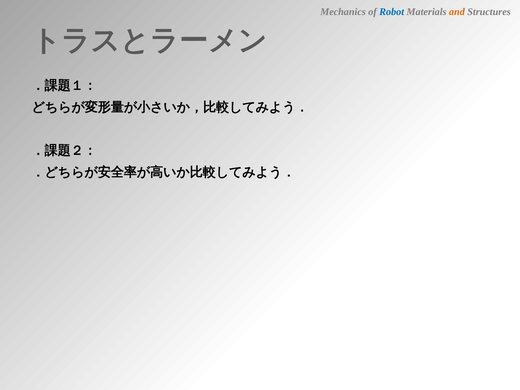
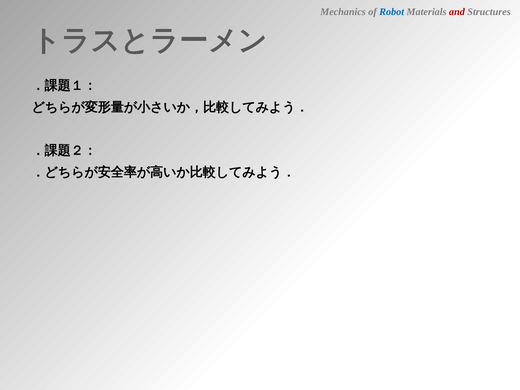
and colour: orange -> red (457, 12)
